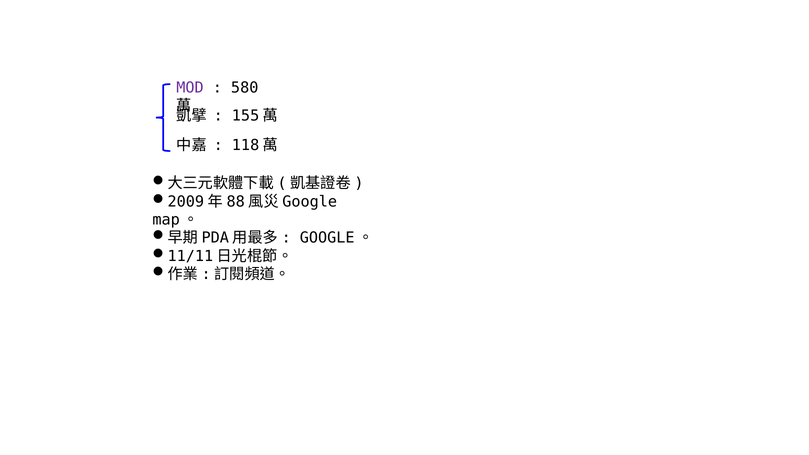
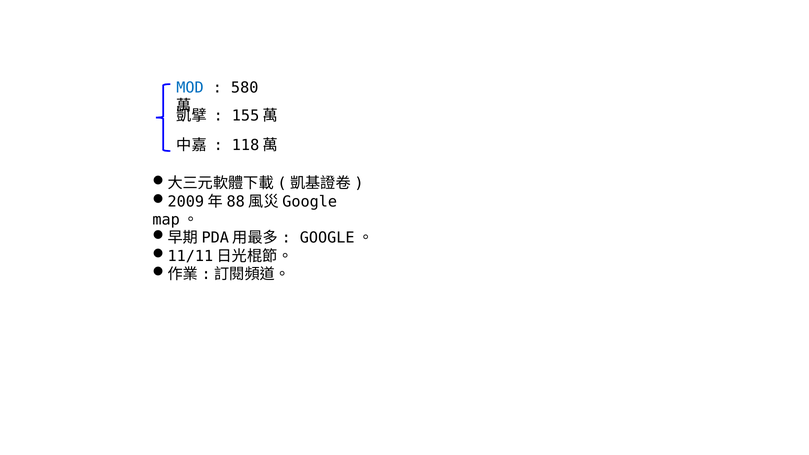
MOD colour: purple -> blue (190, 88)
